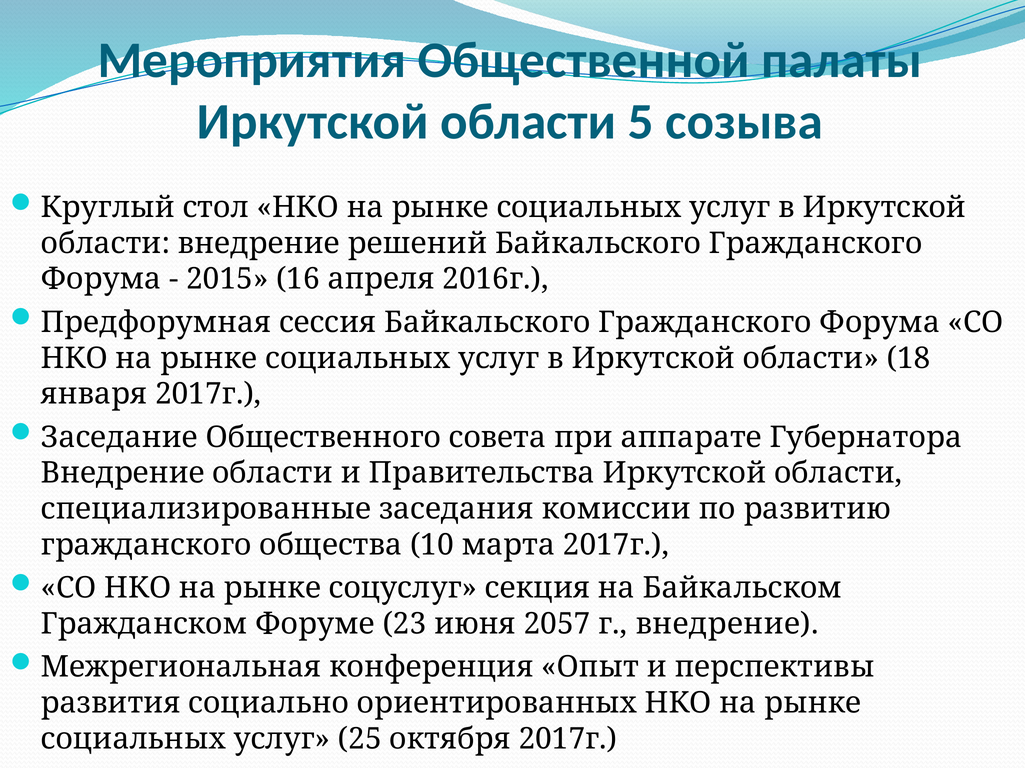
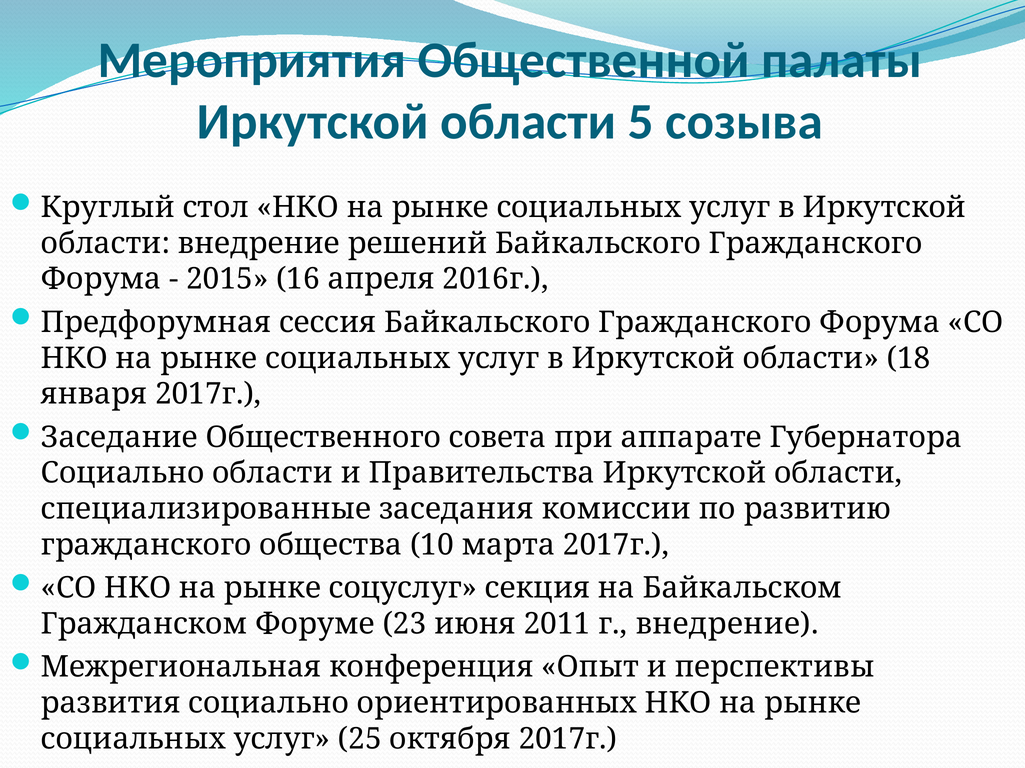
Внедрение: Внедрение -> Социально (123, 474)
2057: 2057 -> 2011 (557, 624)
